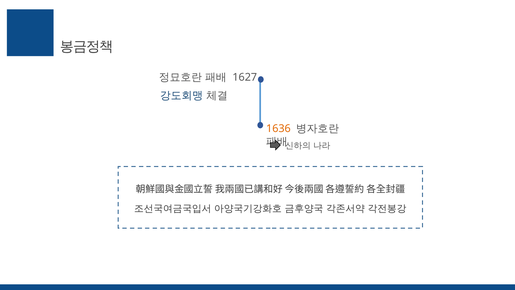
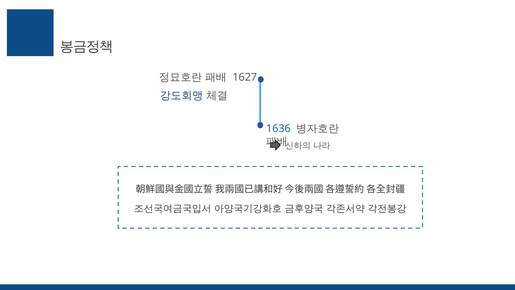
1636 colour: orange -> blue (278, 129)
